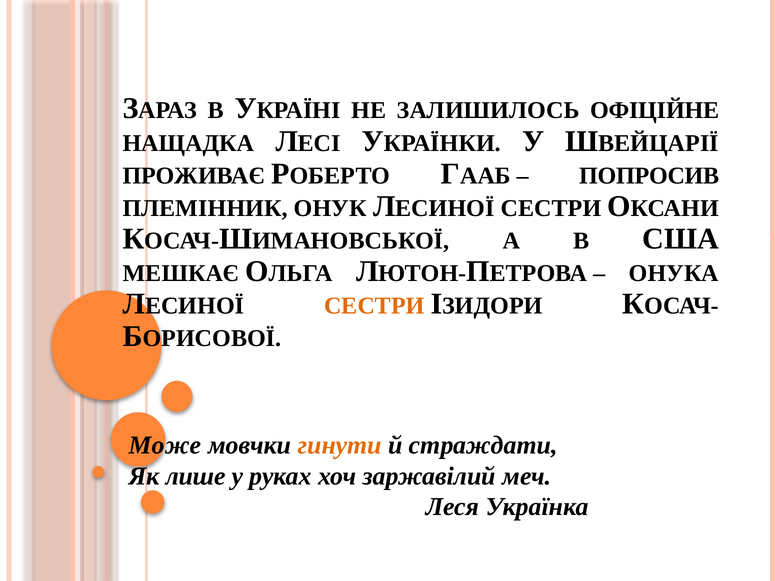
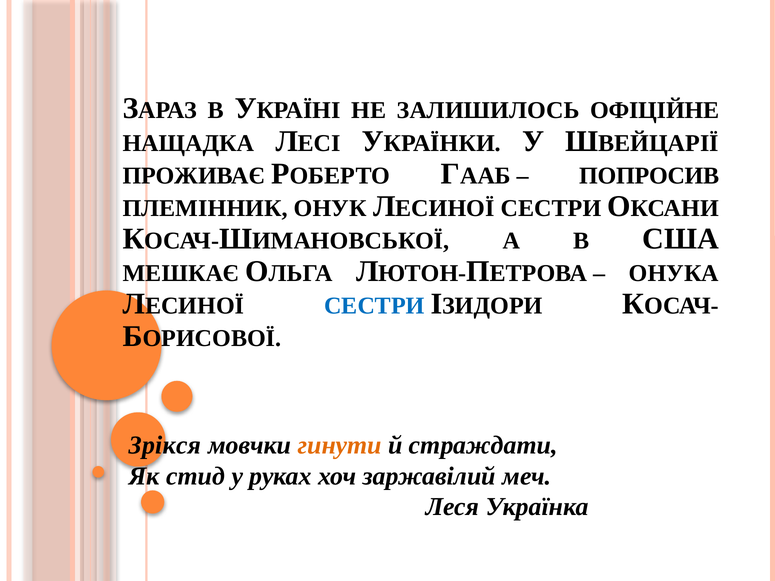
СЕСТРИ colour: orange -> blue (374, 306)
Може: Може -> Зрікся (165, 445)
лише: лише -> стид (196, 476)
